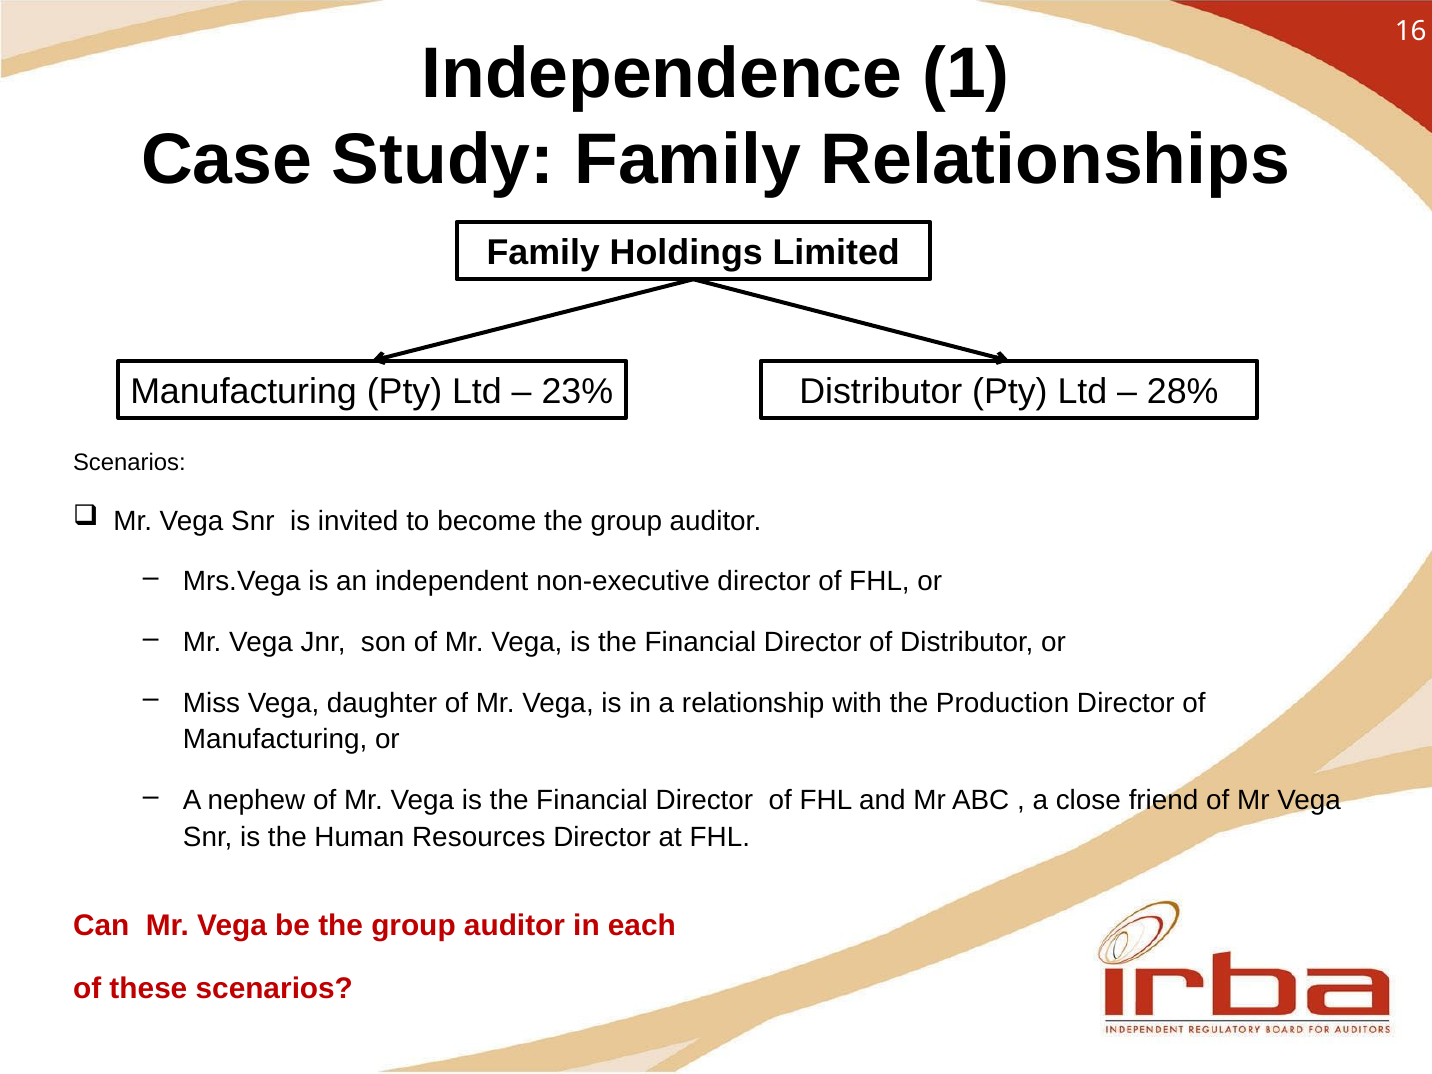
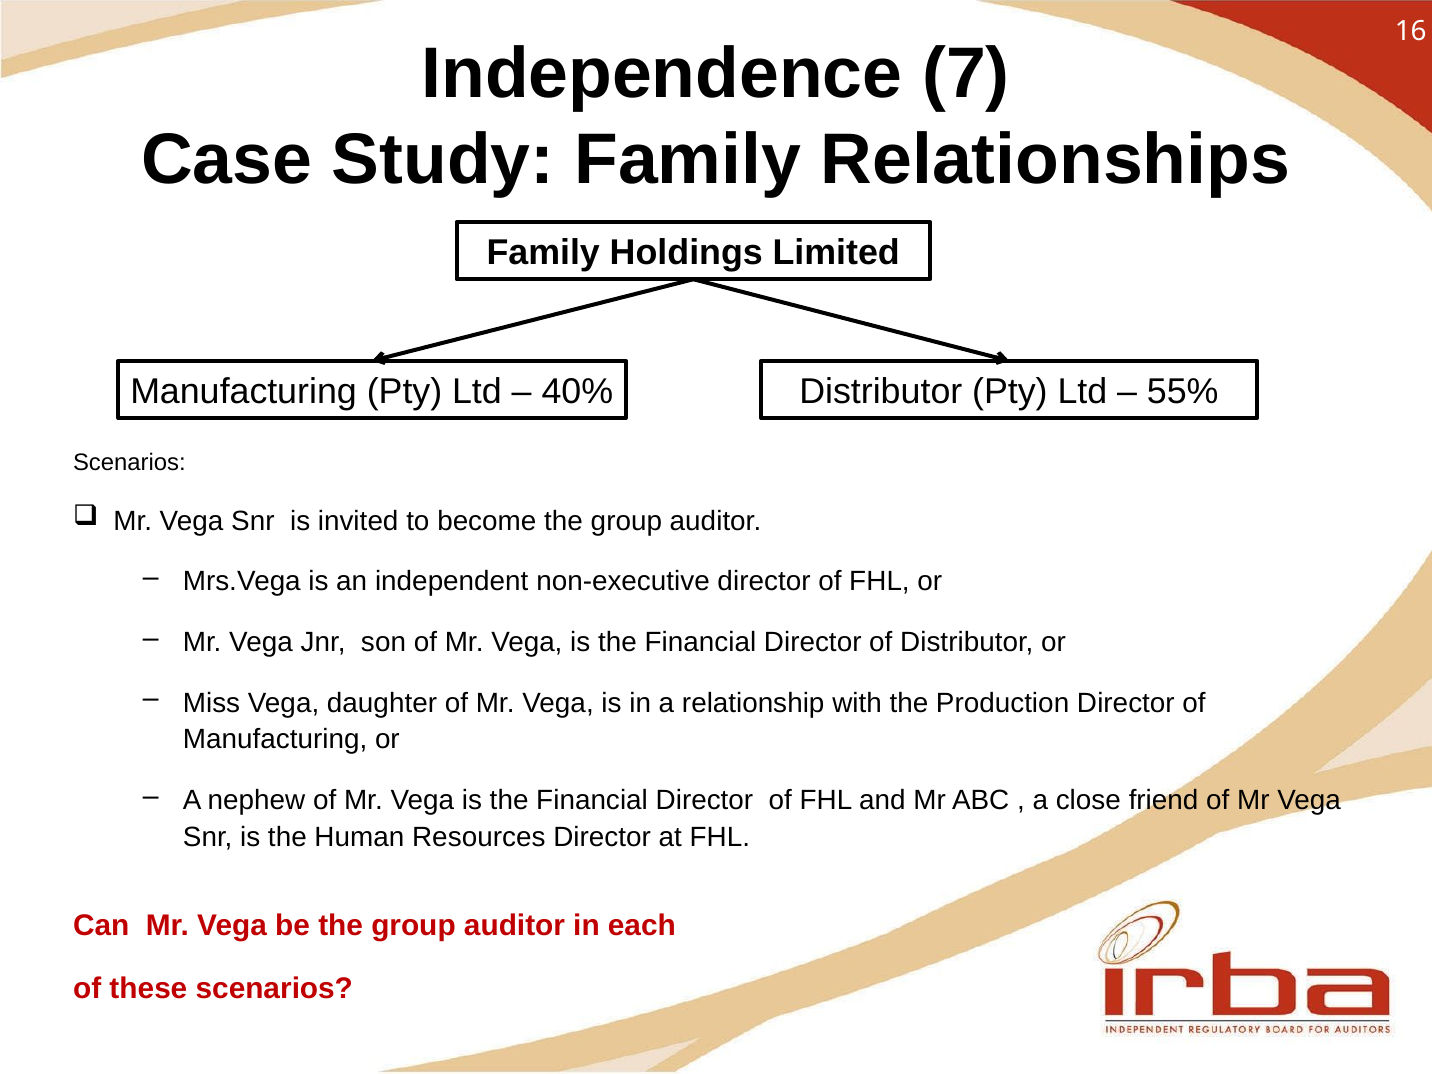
1: 1 -> 7 (966, 74)
23%: 23% -> 40% (577, 392)
28%: 28% -> 55% (1183, 392)
